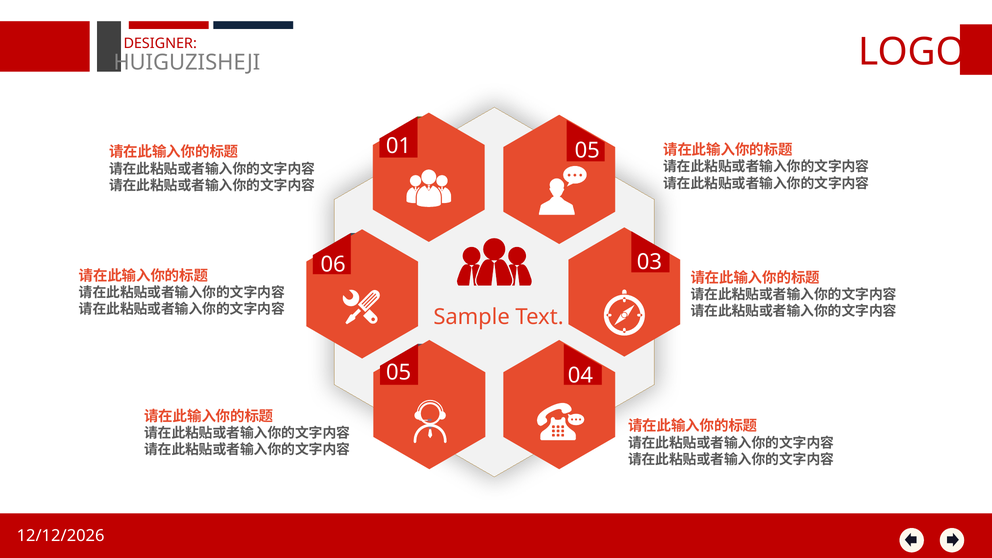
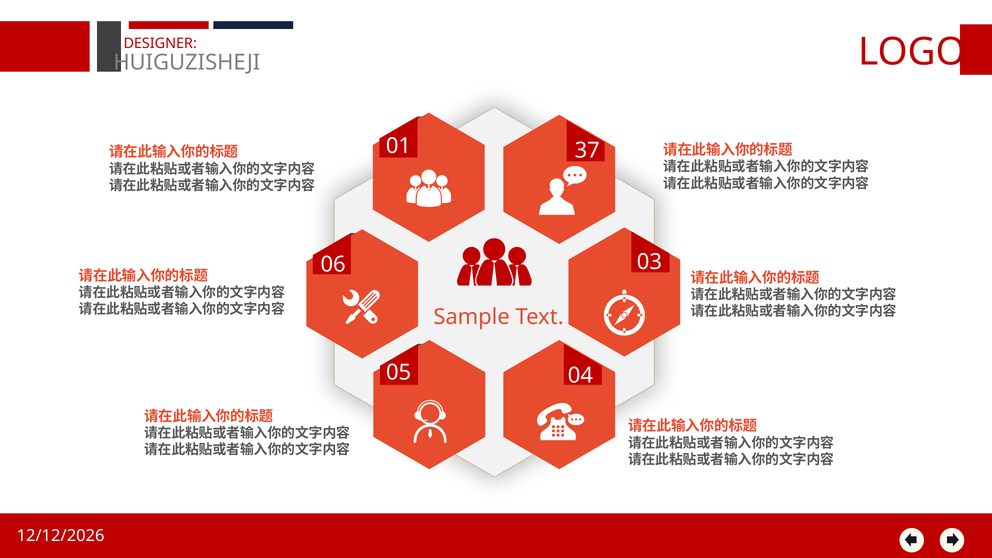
01 05: 05 -> 37 (587, 150)
